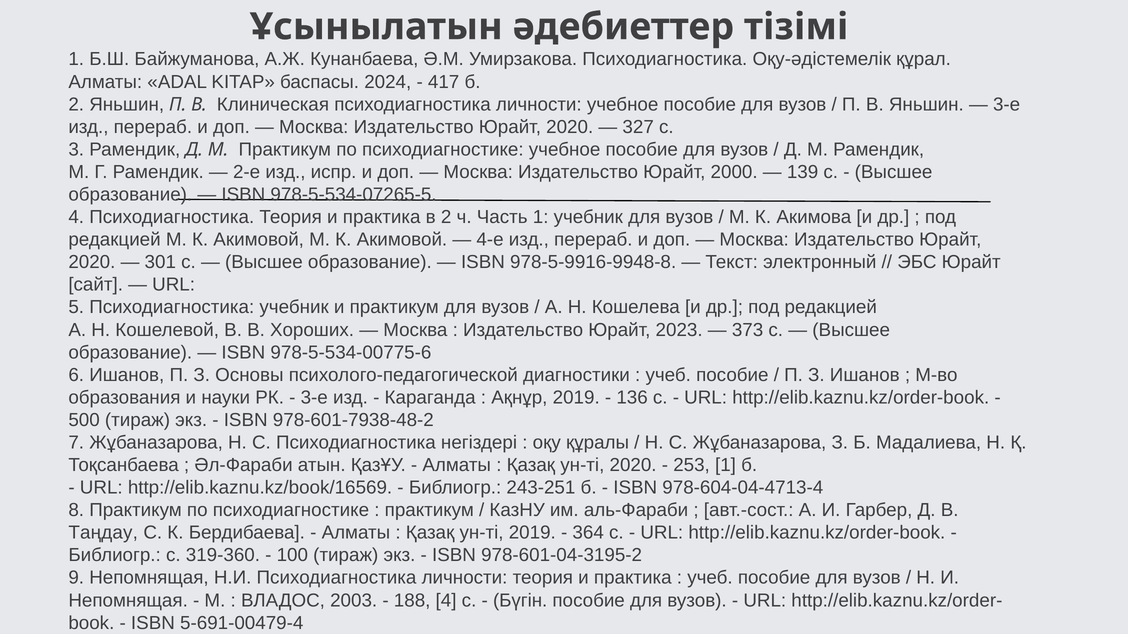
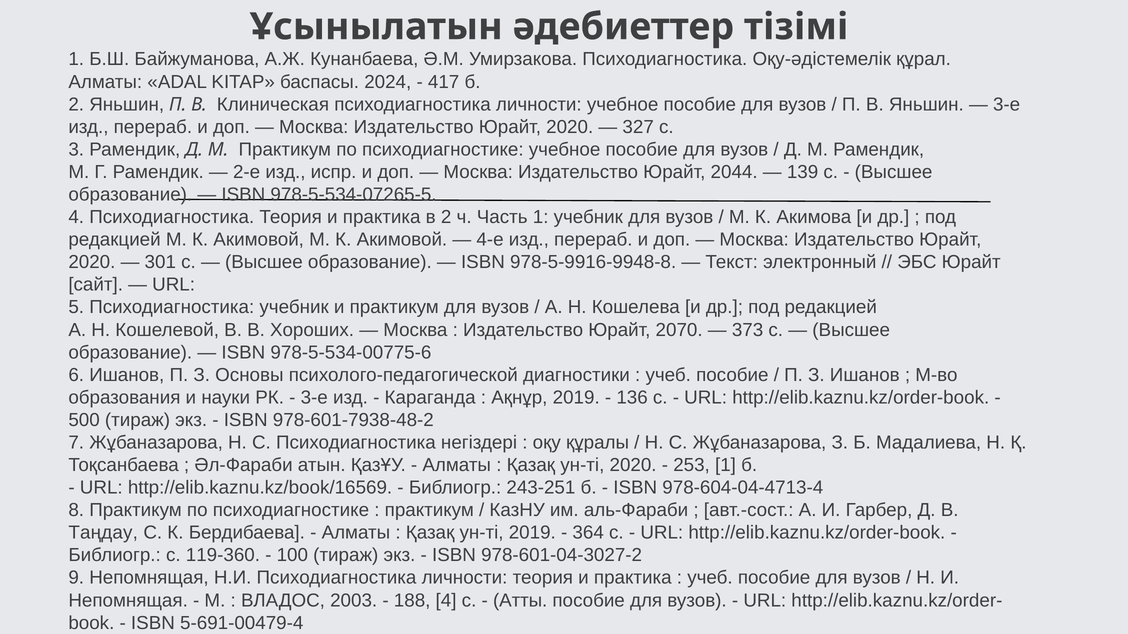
2000: 2000 -> 2044 (734, 172)
2023: 2023 -> 2070 (679, 330)
319-360: 319-360 -> 119-360 (223, 556)
978-601-04-3195-2: 978-601-04-3195-2 -> 978-601-04-3027-2 (562, 556)
Бүгін: Бүгін -> Атты (520, 601)
